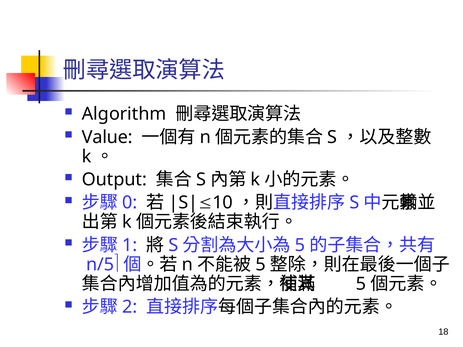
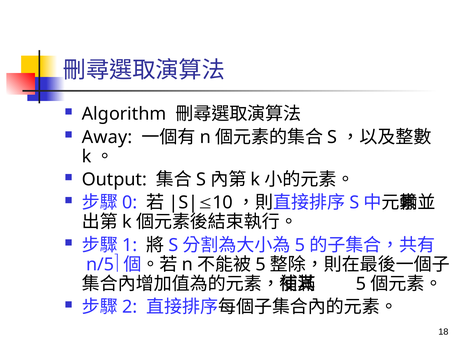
Value: Value -> Away (107, 137)
